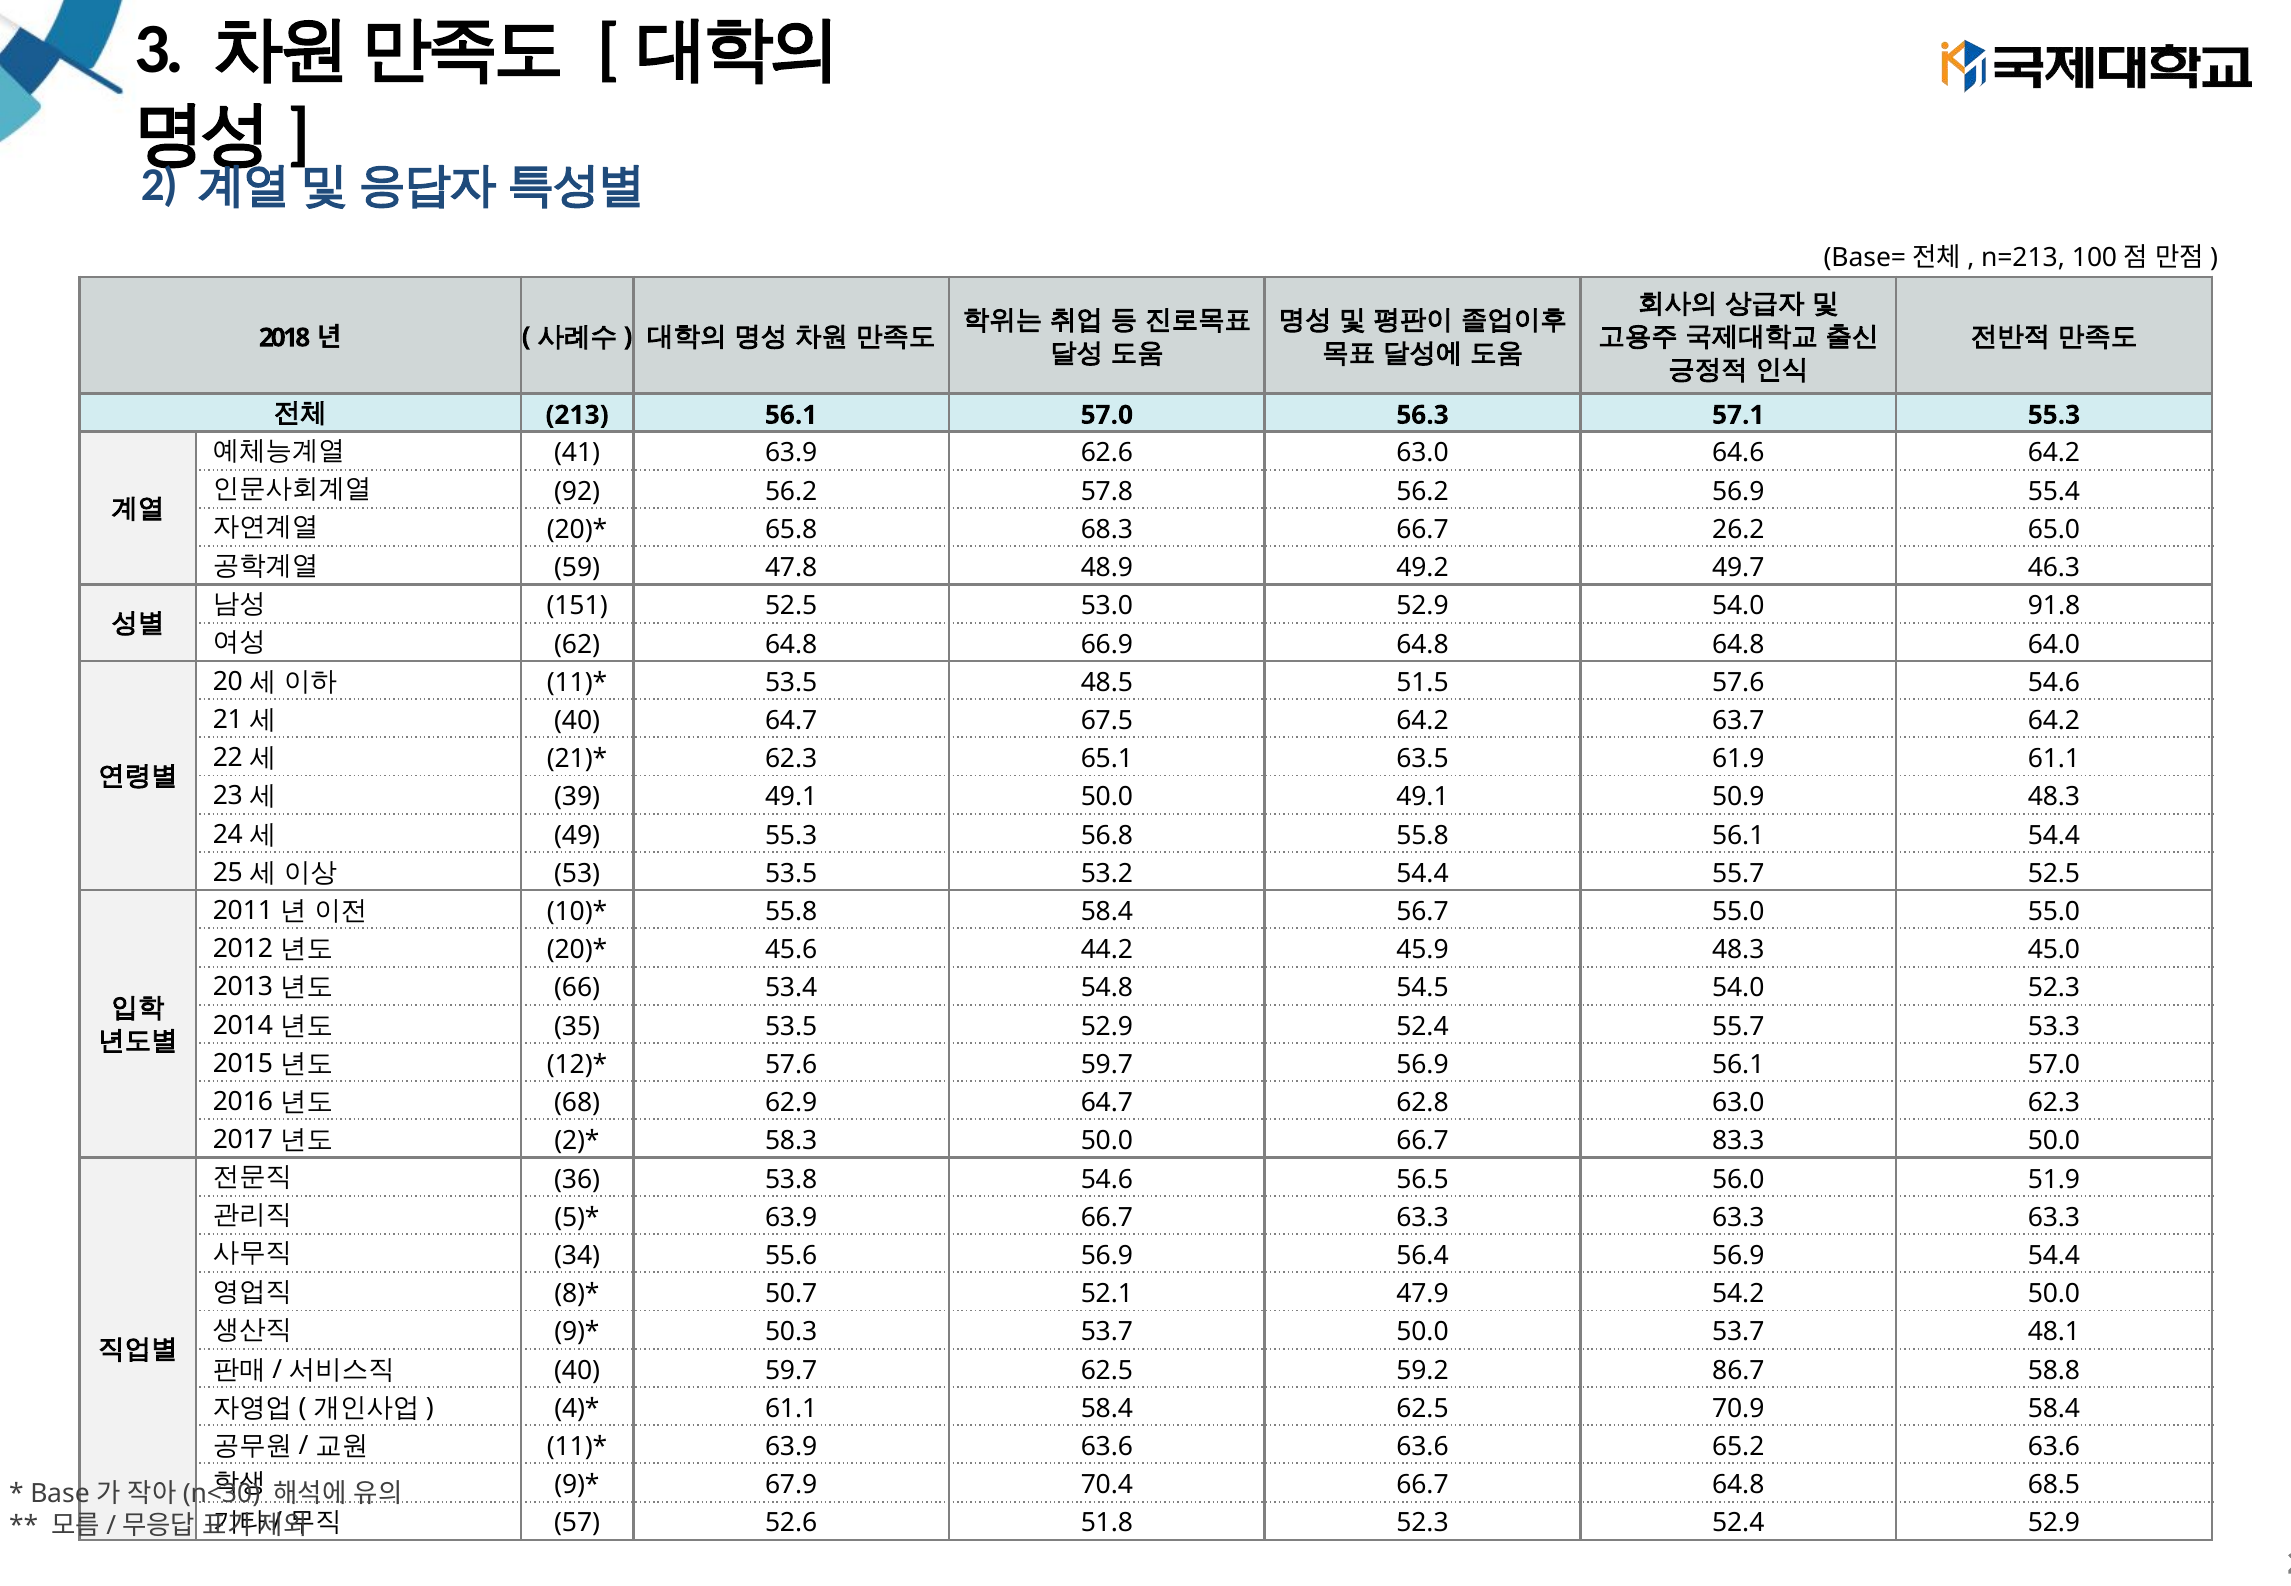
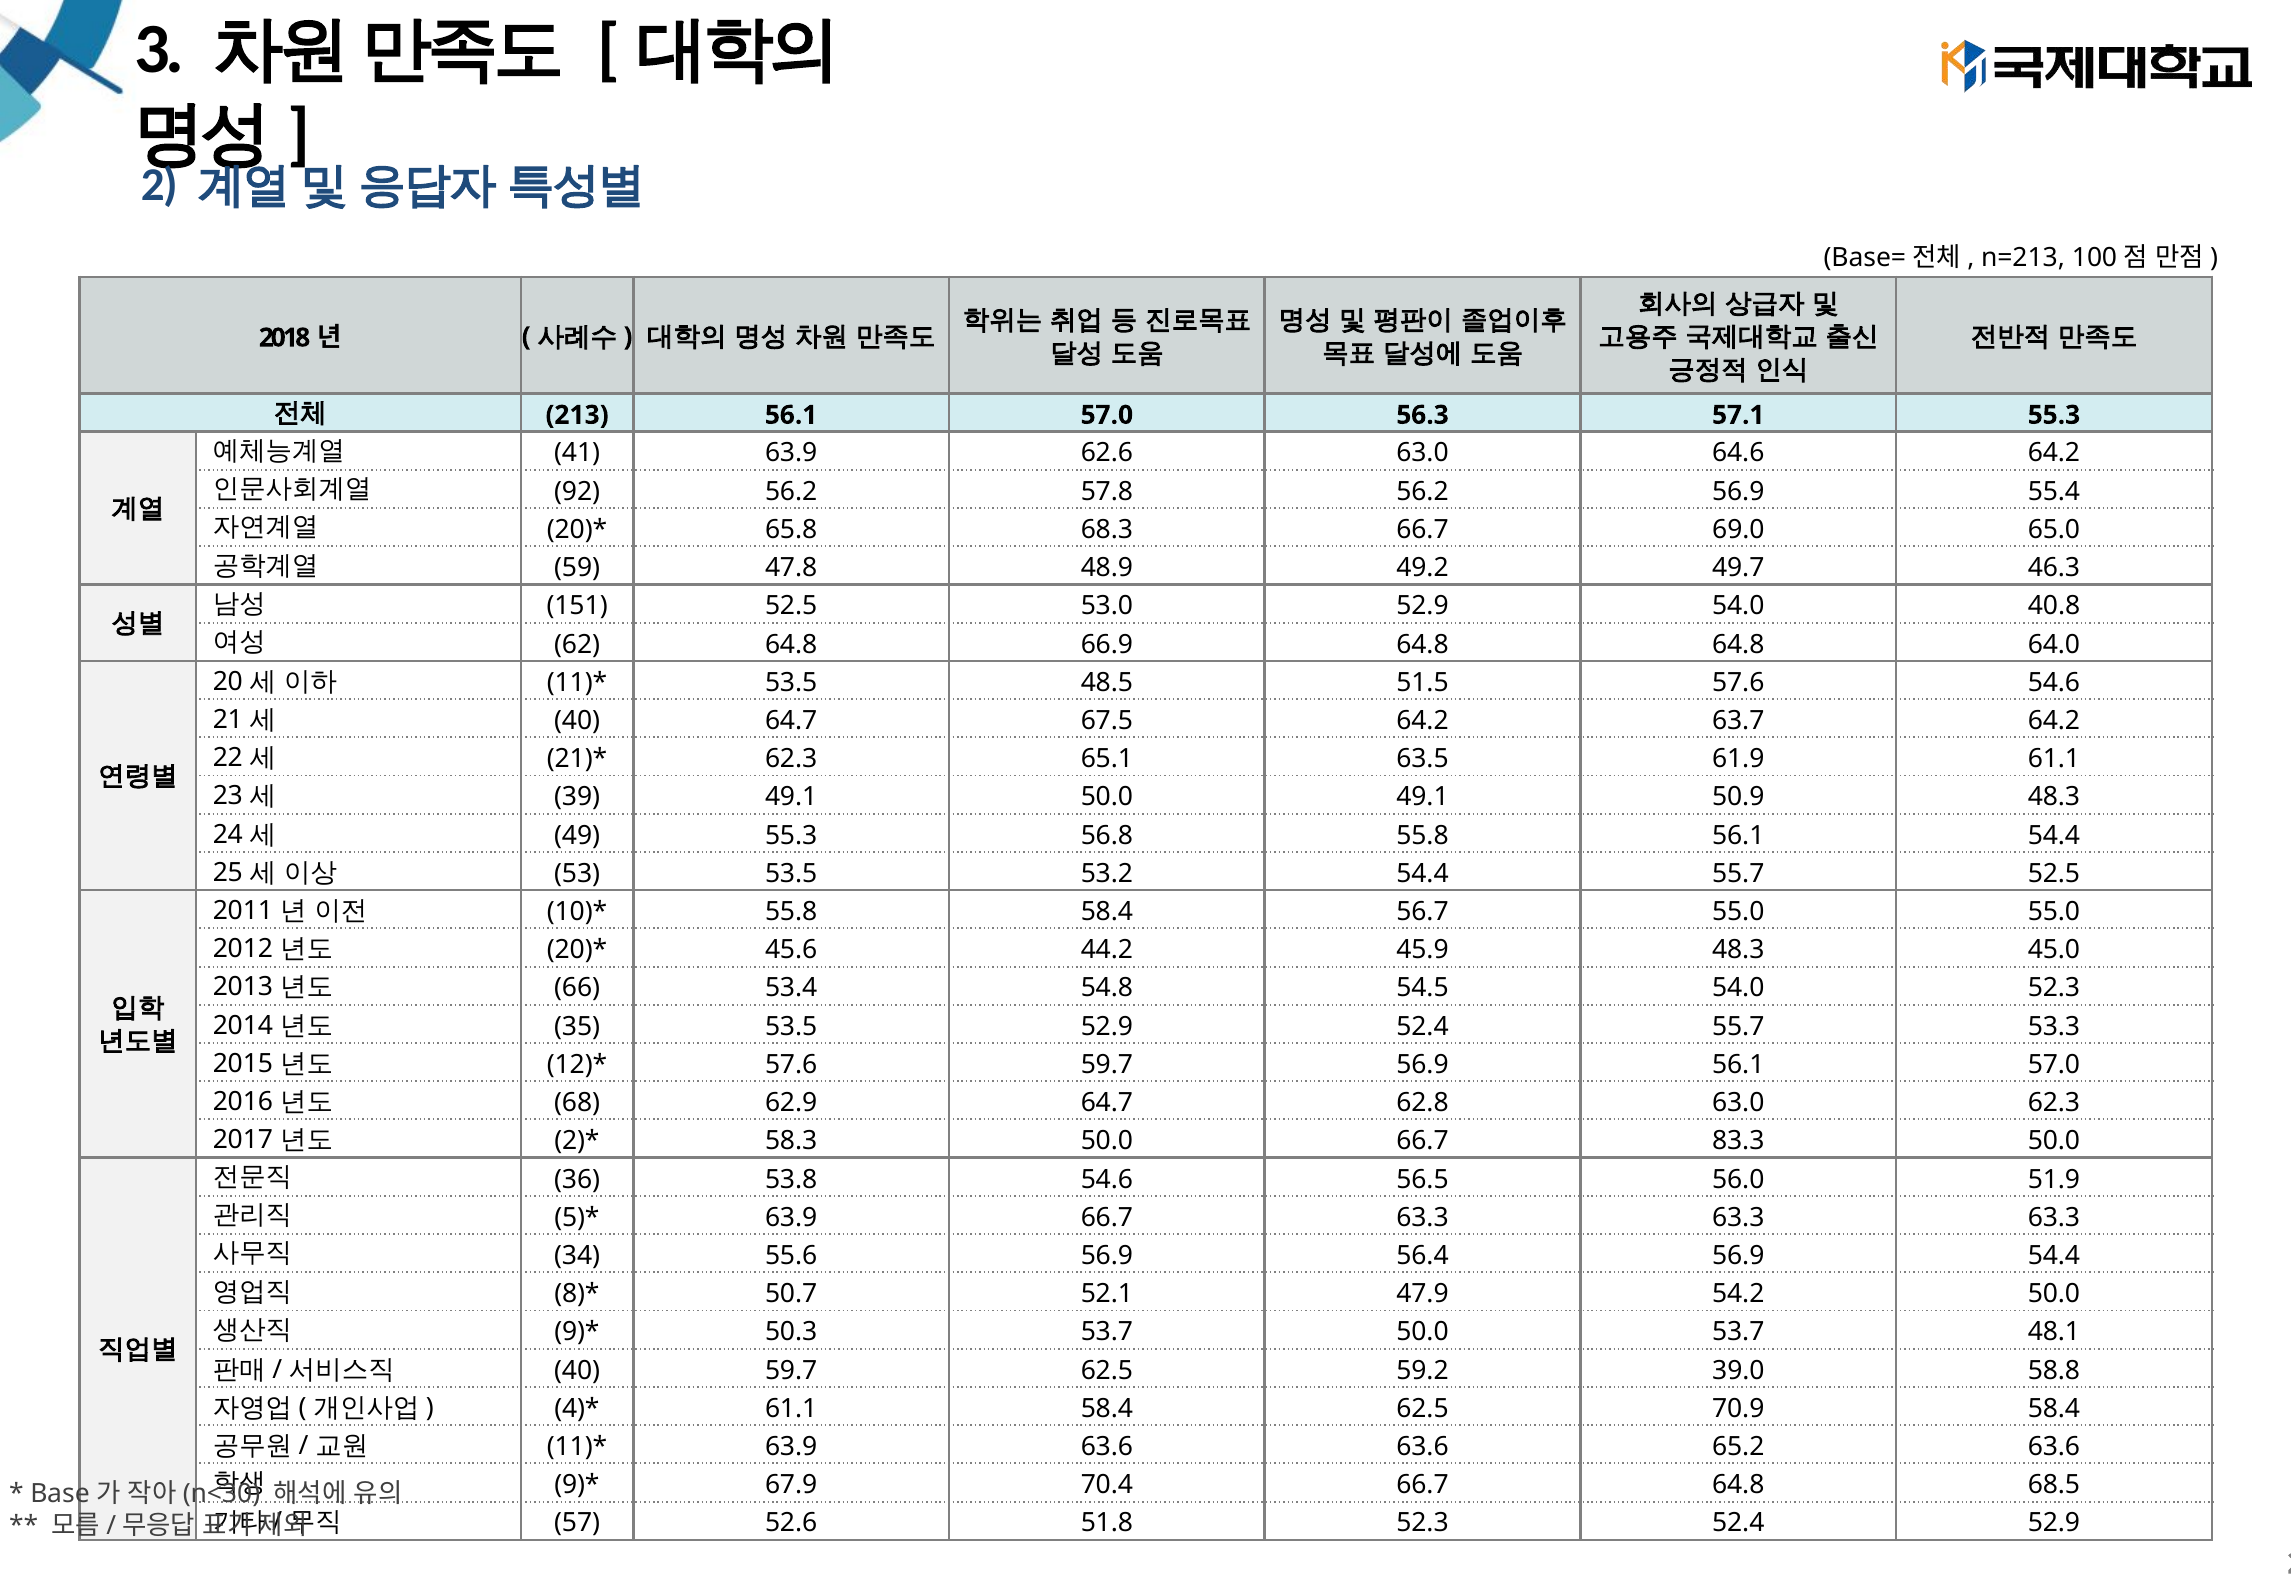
26.2: 26.2 -> 69.0 (1738, 530)
91.8: 91.8 -> 40.8 (2054, 606)
86.7: 86.7 -> 39.0 (1738, 1370)
